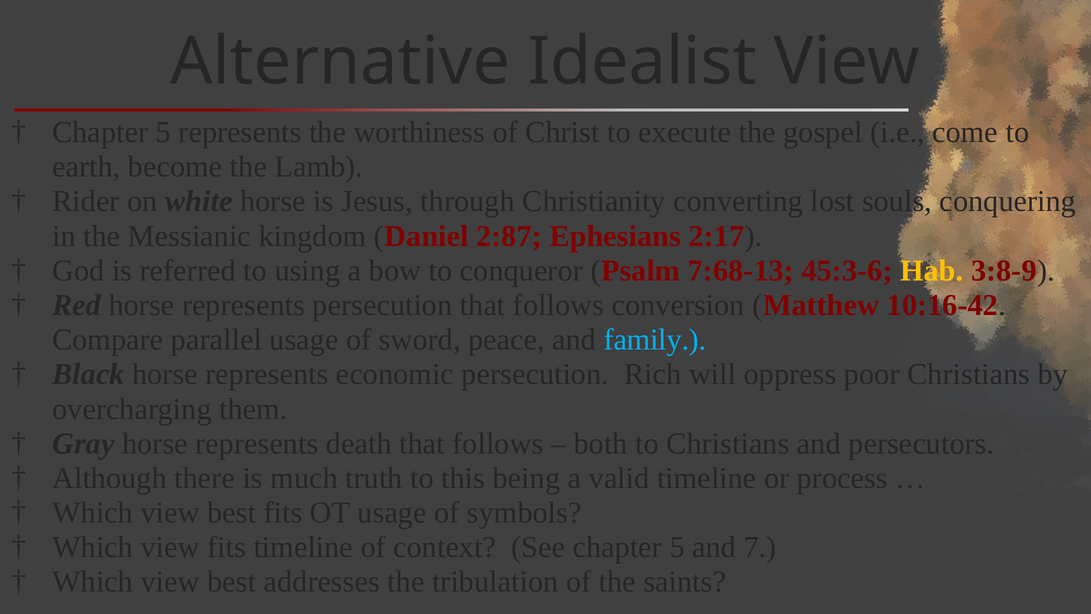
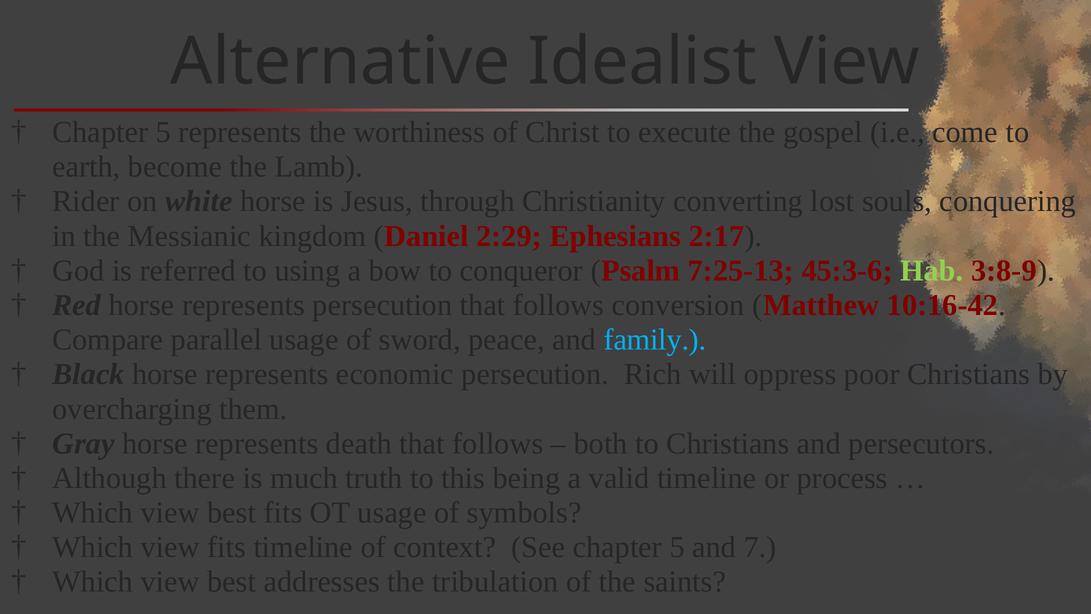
2:87: 2:87 -> 2:29 (509, 236)
7:68-13: 7:68-13 -> 7:25-13 (741, 271)
Hab colour: yellow -> light green (932, 271)
